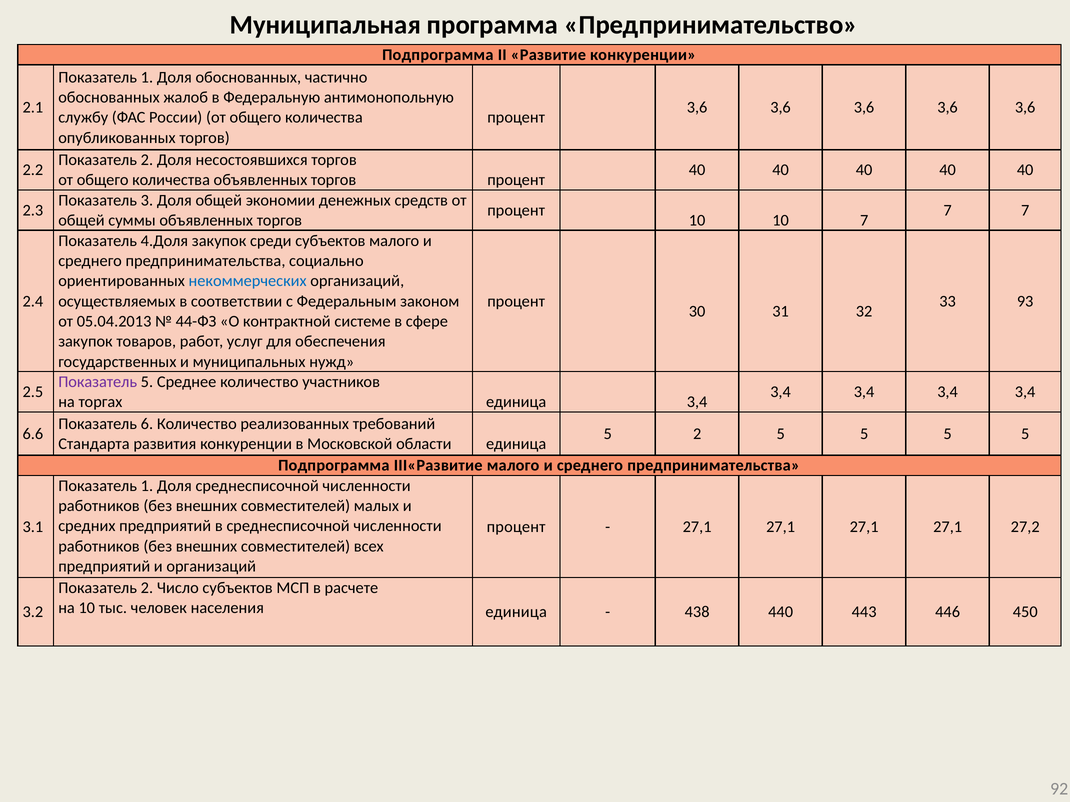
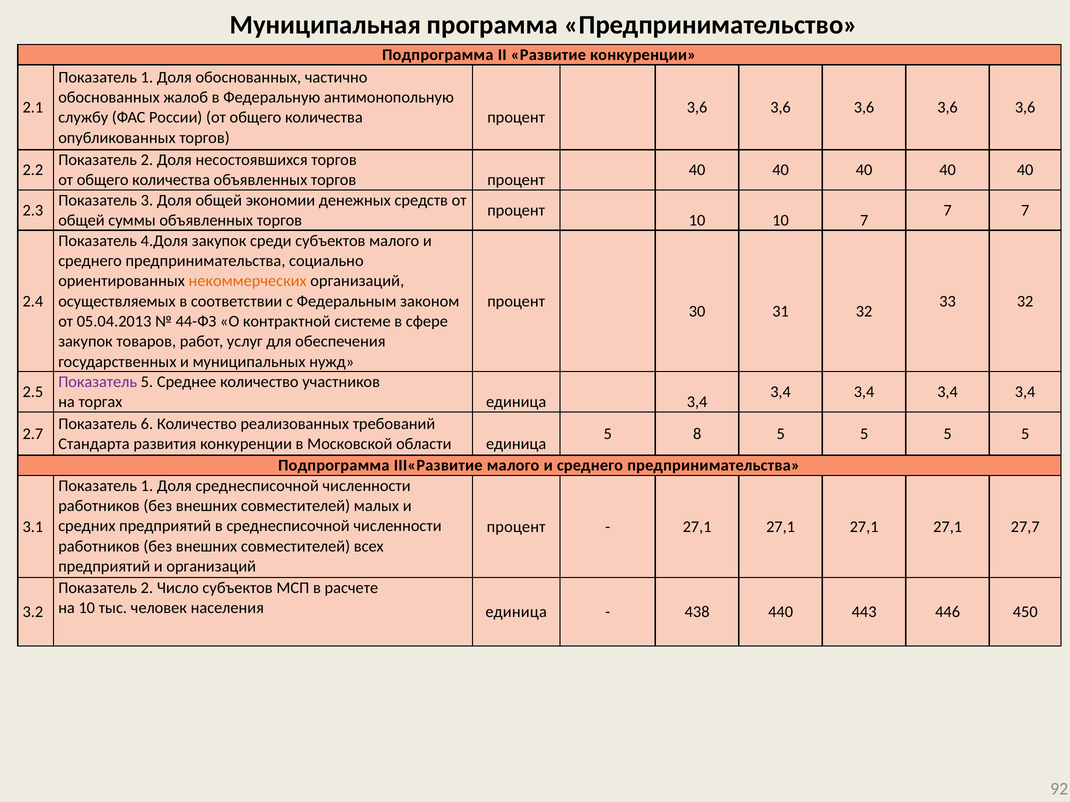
некоммерческих colour: blue -> orange (248, 281)
33 93: 93 -> 32 (1025, 301)
6.6: 6.6 -> 2.7 (33, 434)
5 2: 2 -> 8 (697, 434)
27,2: 27,2 -> 27,7 (1025, 527)
